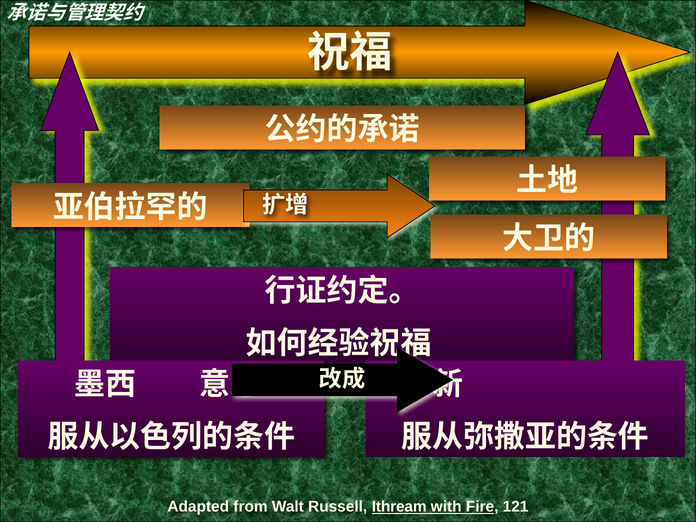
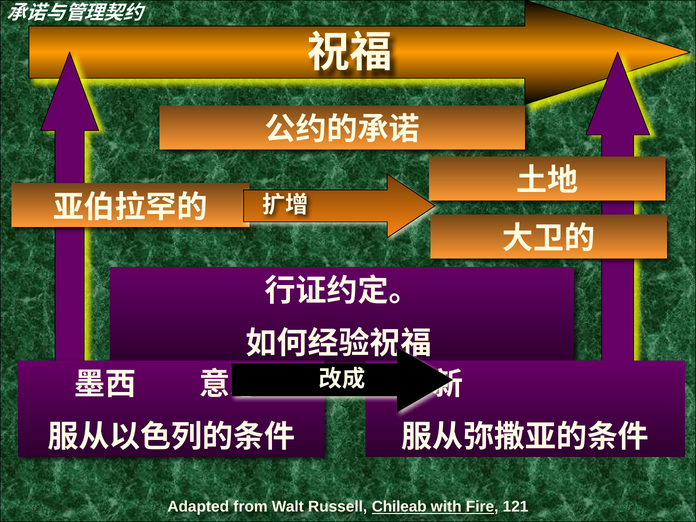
Ithream: Ithream -> Chileab (399, 507)
